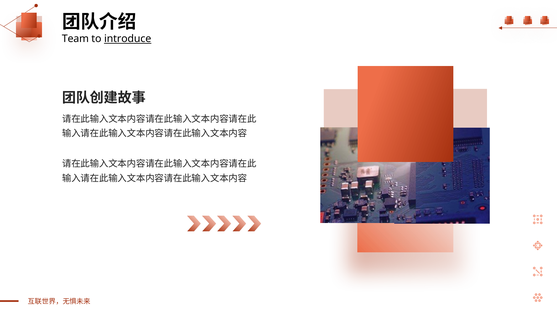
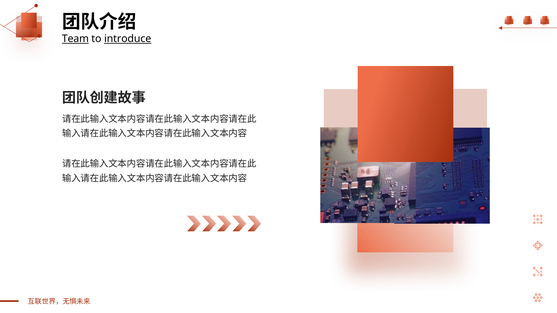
Team underline: none -> present (75, 39)
